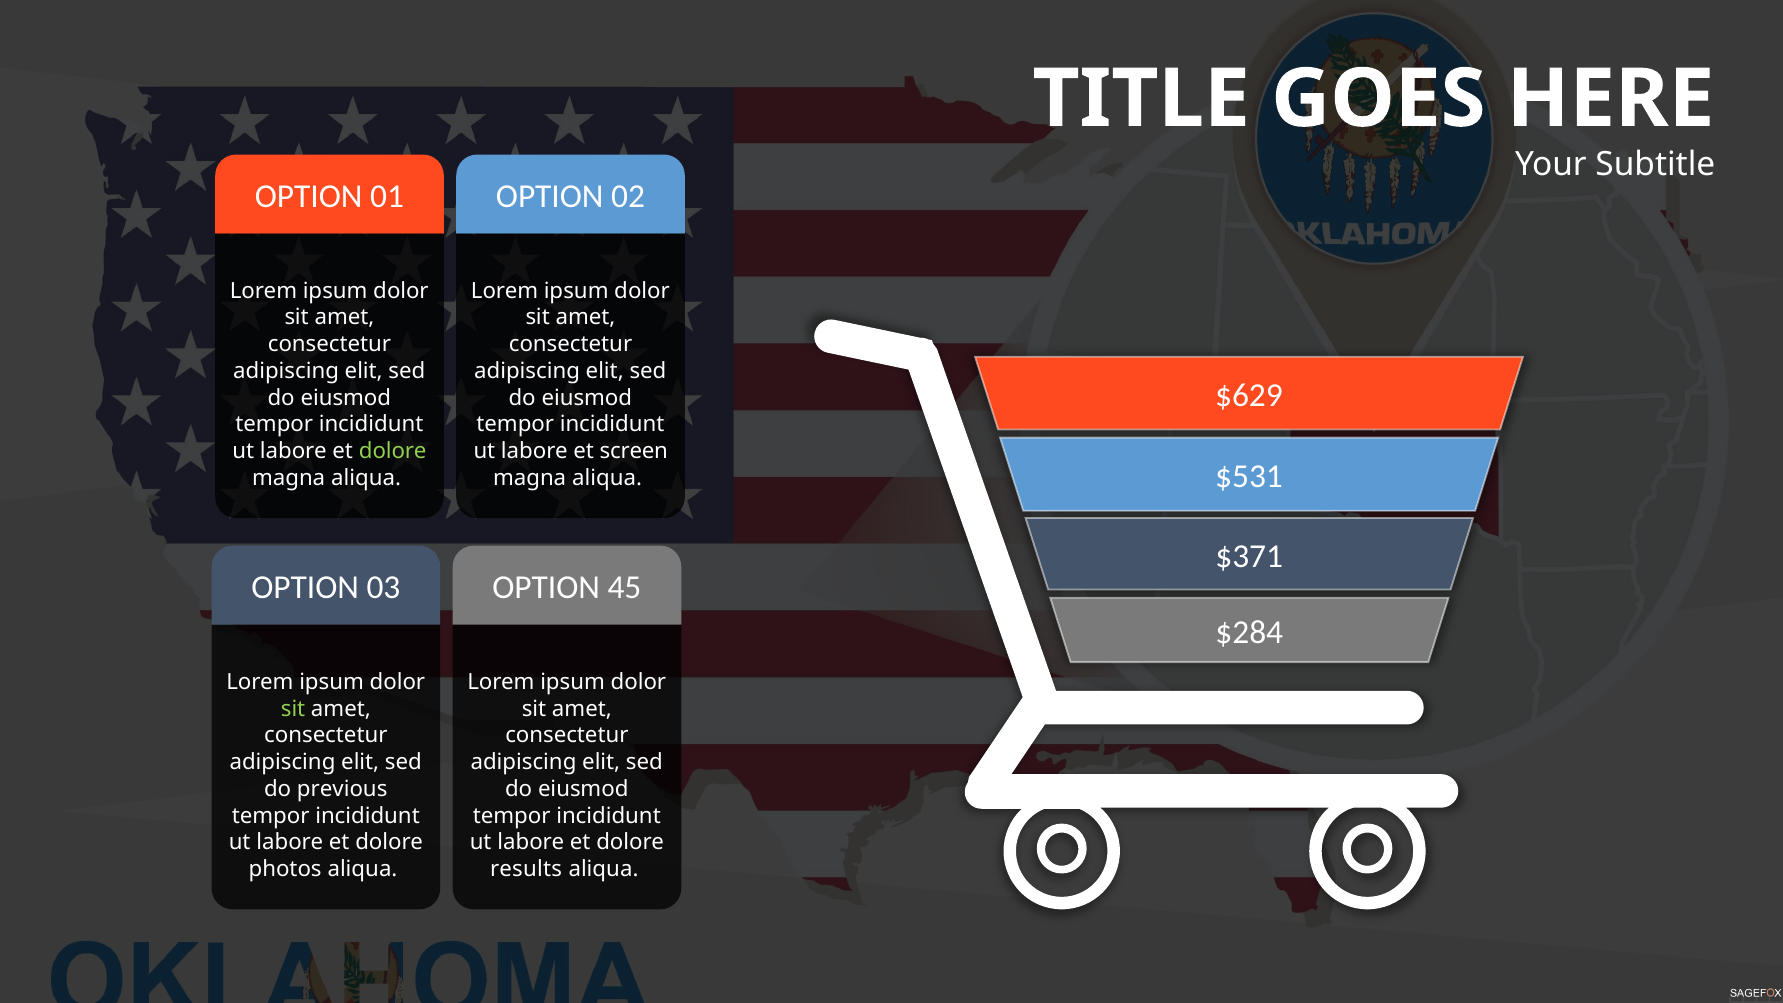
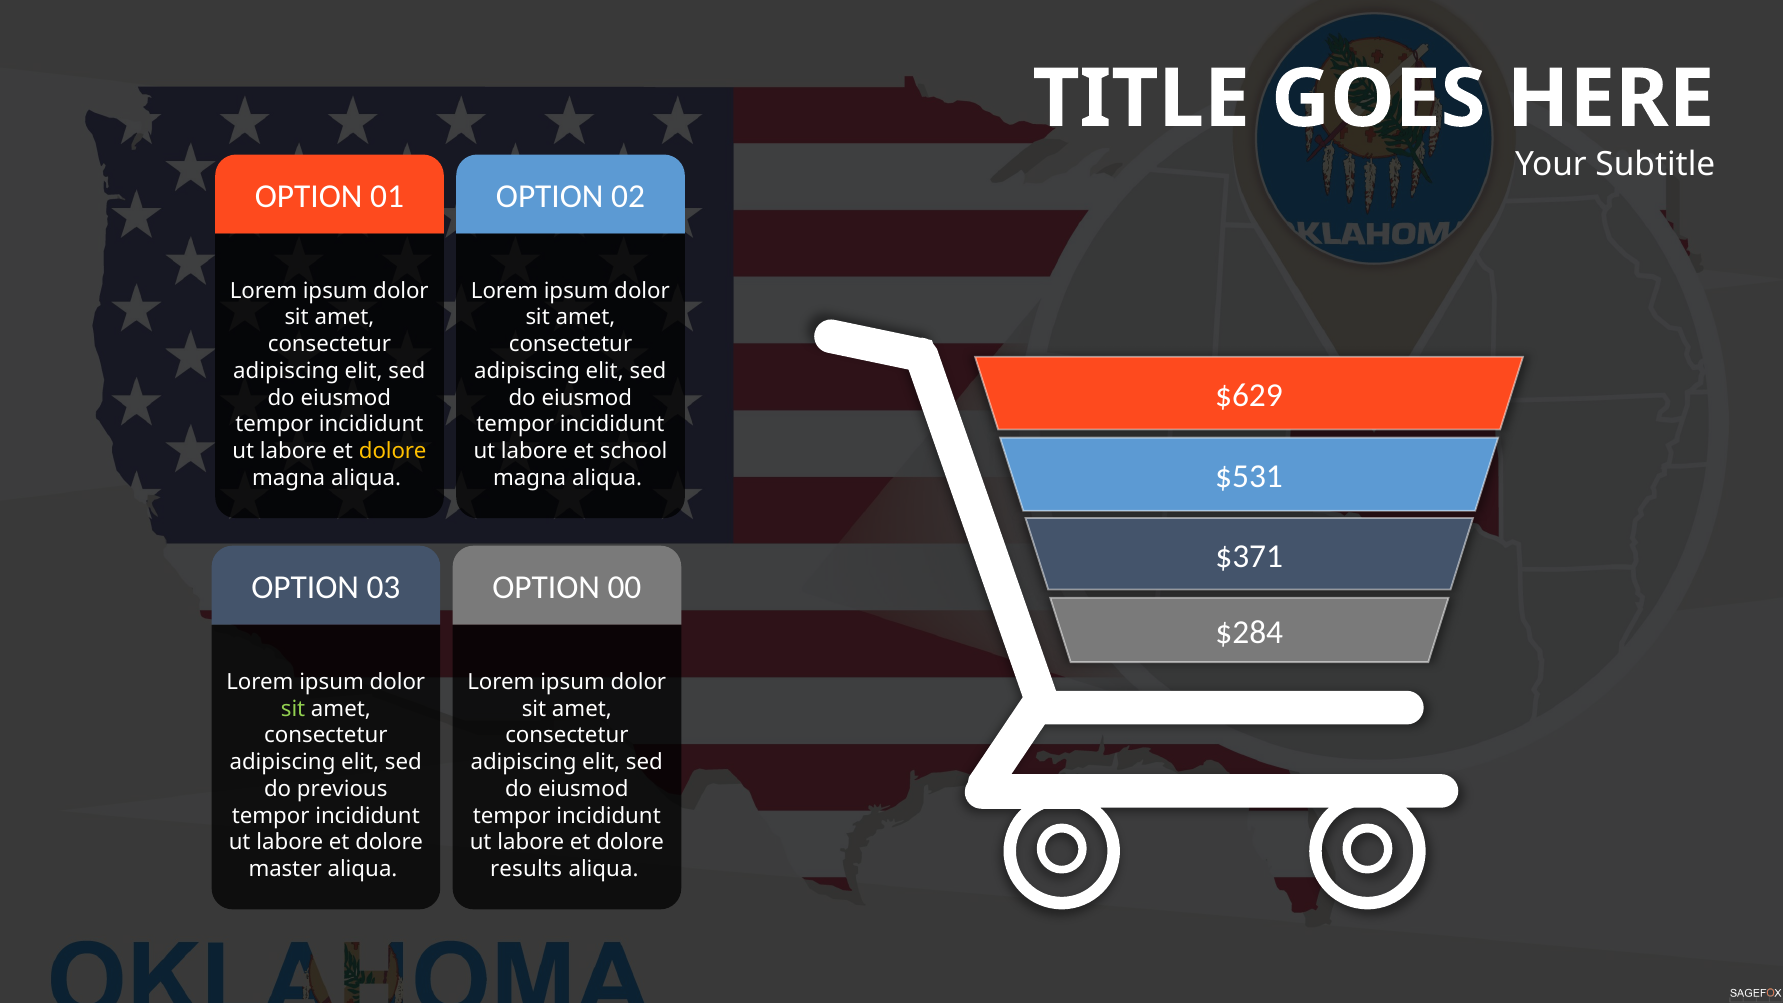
dolore colour: light green -> yellow (393, 451)
screen: screen -> school (634, 451)
45: 45 -> 00 (624, 587)
photos: photos -> master (285, 869)
